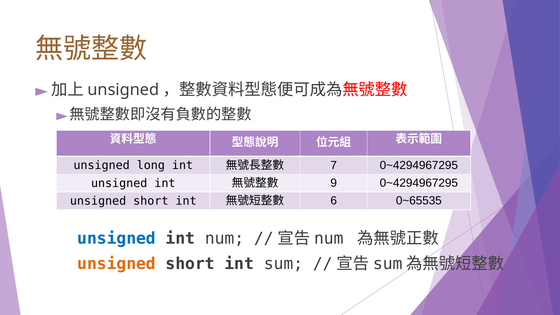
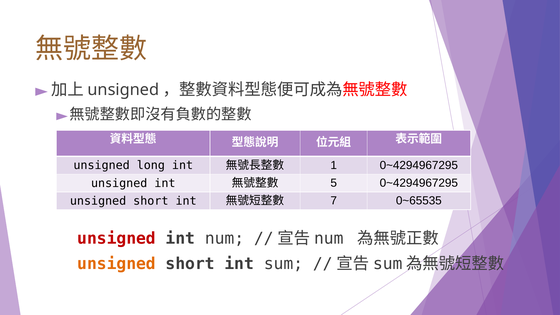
7: 7 -> 1 (334, 165)
9: 9 -> 5 (334, 183)
6: 6 -> 7 (334, 201)
unsigned colour: blue -> red (117, 238)
